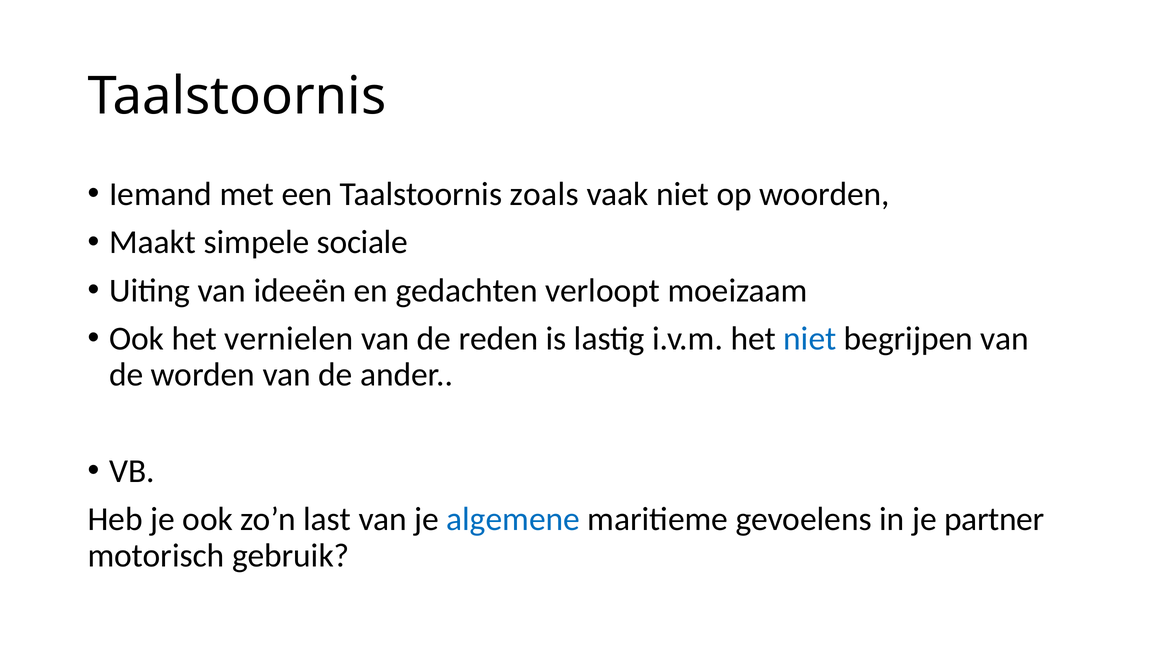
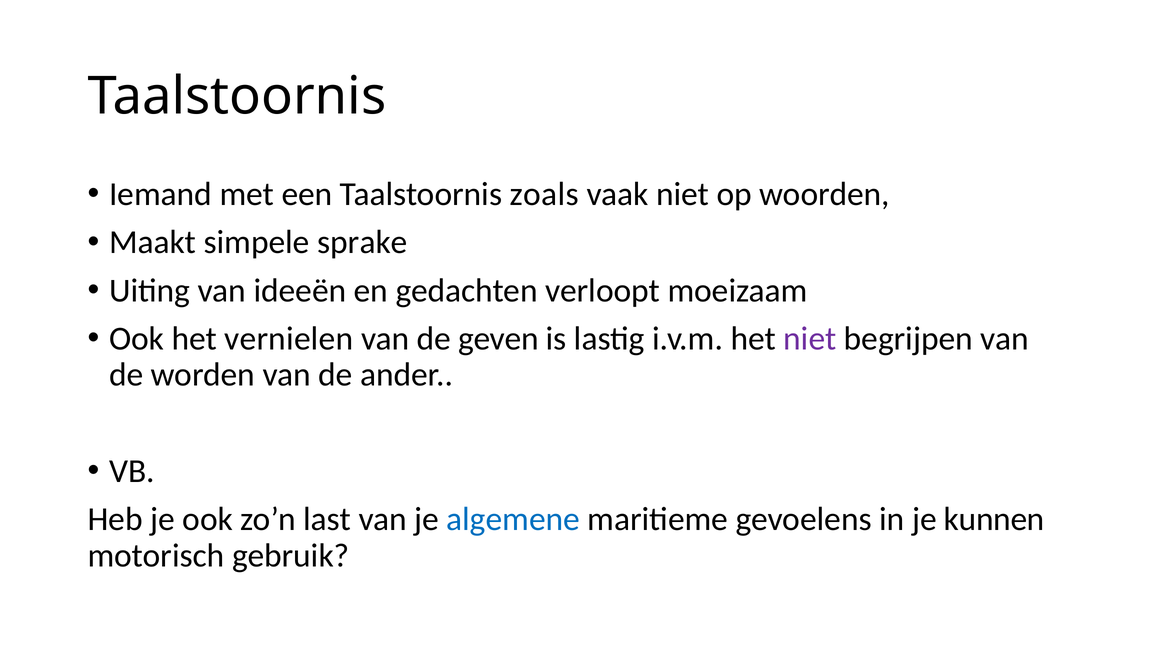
sociale: sociale -> sprake (362, 242)
reden: reden -> geven (498, 339)
niet colour: blue -> purple (810, 339)
partner: partner -> kunnen (994, 520)
